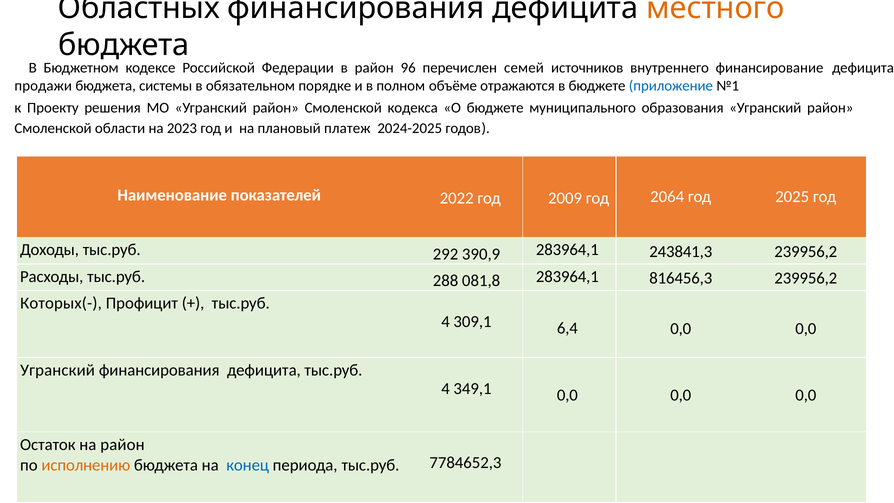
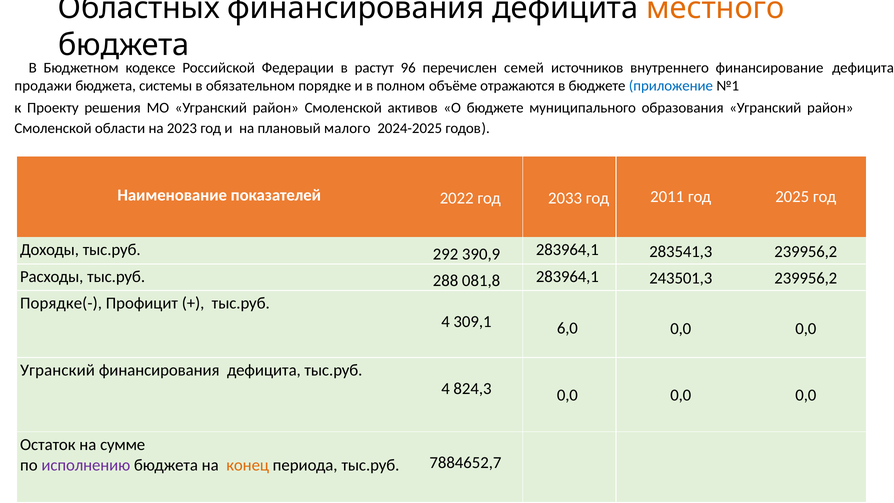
в район: район -> растут (374, 68)
кодекса: кодекса -> активов (413, 108)
платеж: платеж -> малого (347, 128)
2009: 2009 -> 2033 (565, 198)
2064: 2064 -> 2011 (667, 197)
243841,3: 243841,3 -> 283541,3 (681, 252)
816456,3: 816456,3 -> 243501,3 (681, 278)
Которых(-: Которых(- -> Порядке(- (61, 303)
6,4: 6,4 -> 6,0 (567, 328)
349,1: 349,1 -> 824,3 (473, 389)
на район: район -> сумме (123, 444)
исполнению colour: orange -> purple (86, 465)
конец colour: blue -> orange (248, 465)
7784652,3: 7784652,3 -> 7884652,7 (465, 463)
